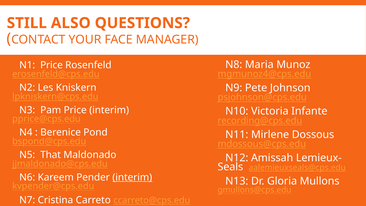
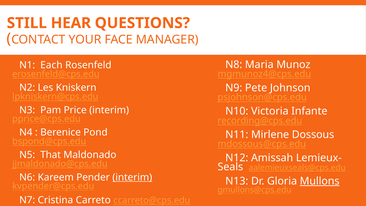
ALSO: ALSO -> HEAR (71, 23)
N1 Price: Price -> Each (51, 65)
Mullons underline: none -> present (320, 181)
